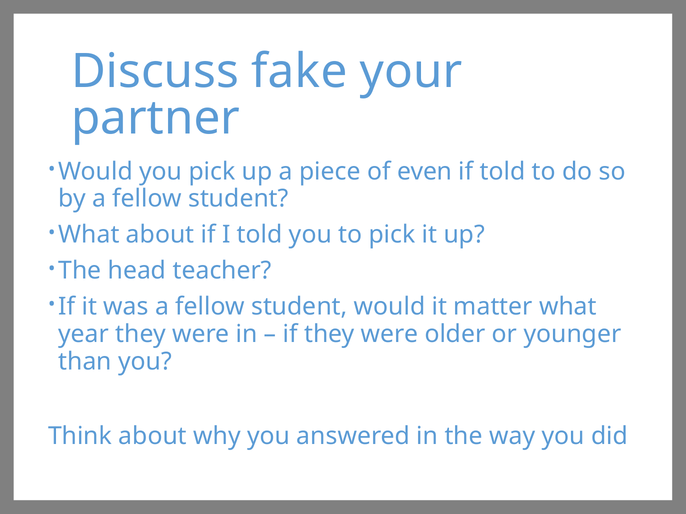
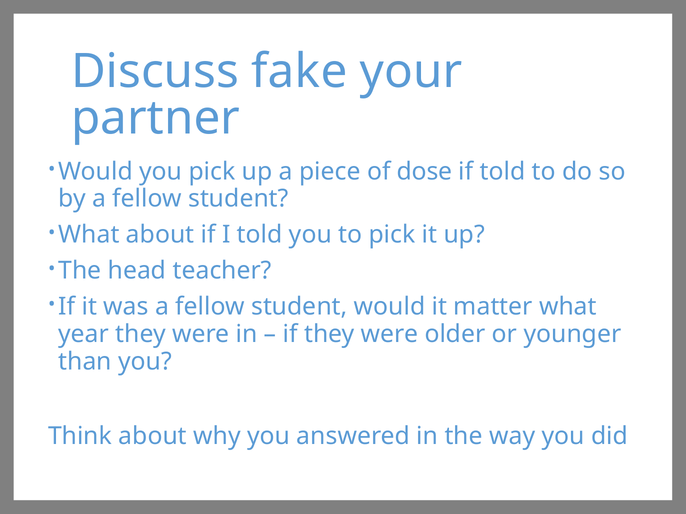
even: even -> dose (425, 172)
